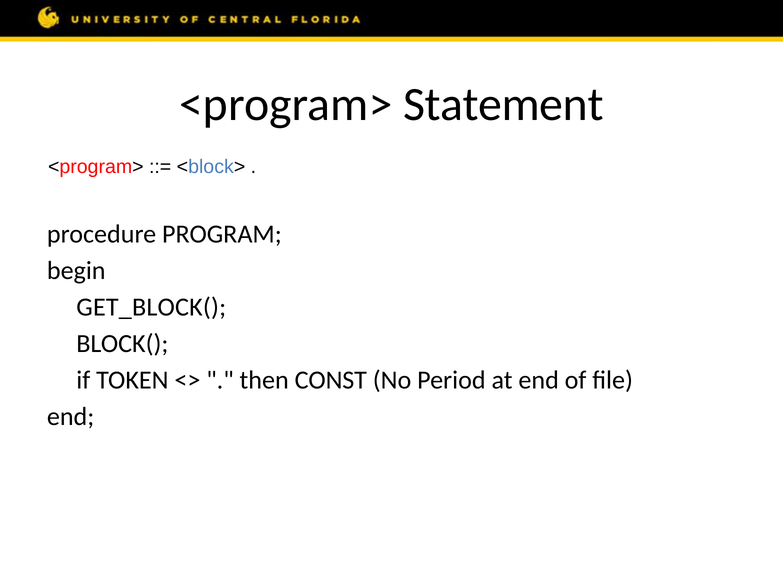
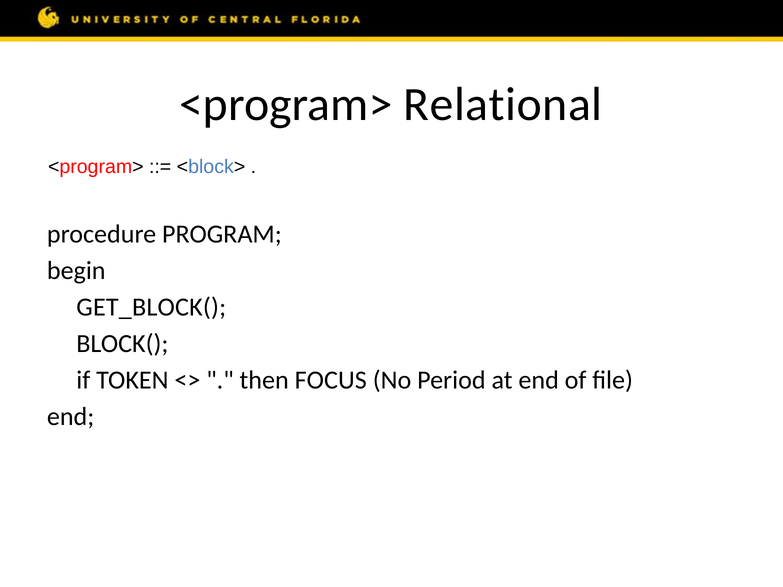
Statement: Statement -> Relational (503, 104)
CONST: CONST -> FOCUS (331, 380)
